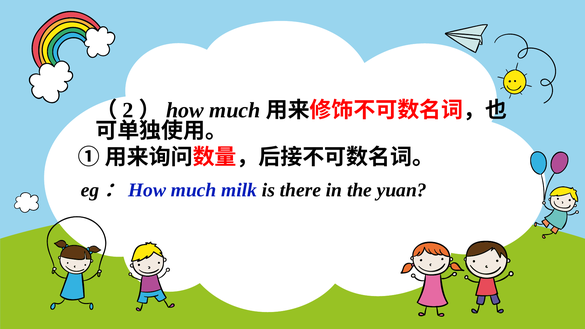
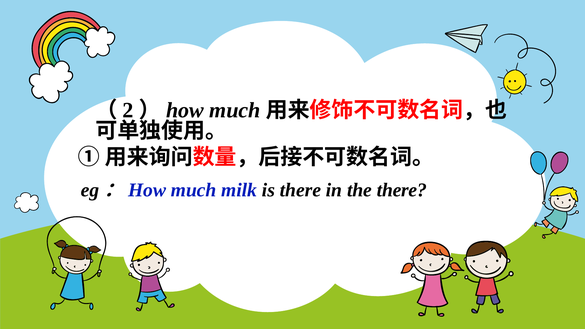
the yuan: yuan -> there (402, 190)
